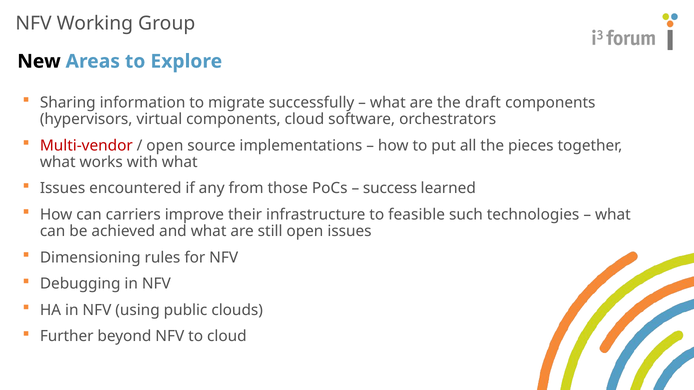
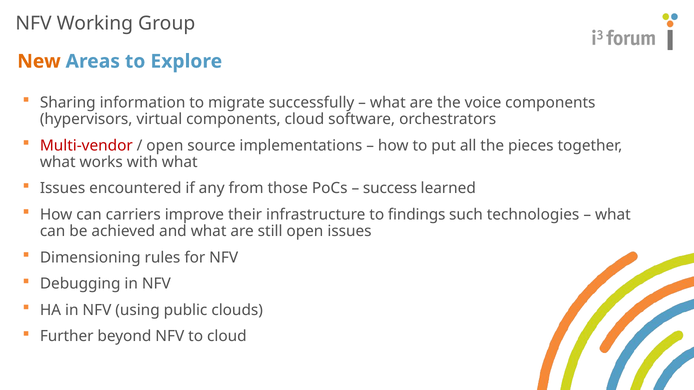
New colour: black -> orange (39, 61)
draft: draft -> voice (483, 103)
feasible: feasible -> findings (417, 215)
